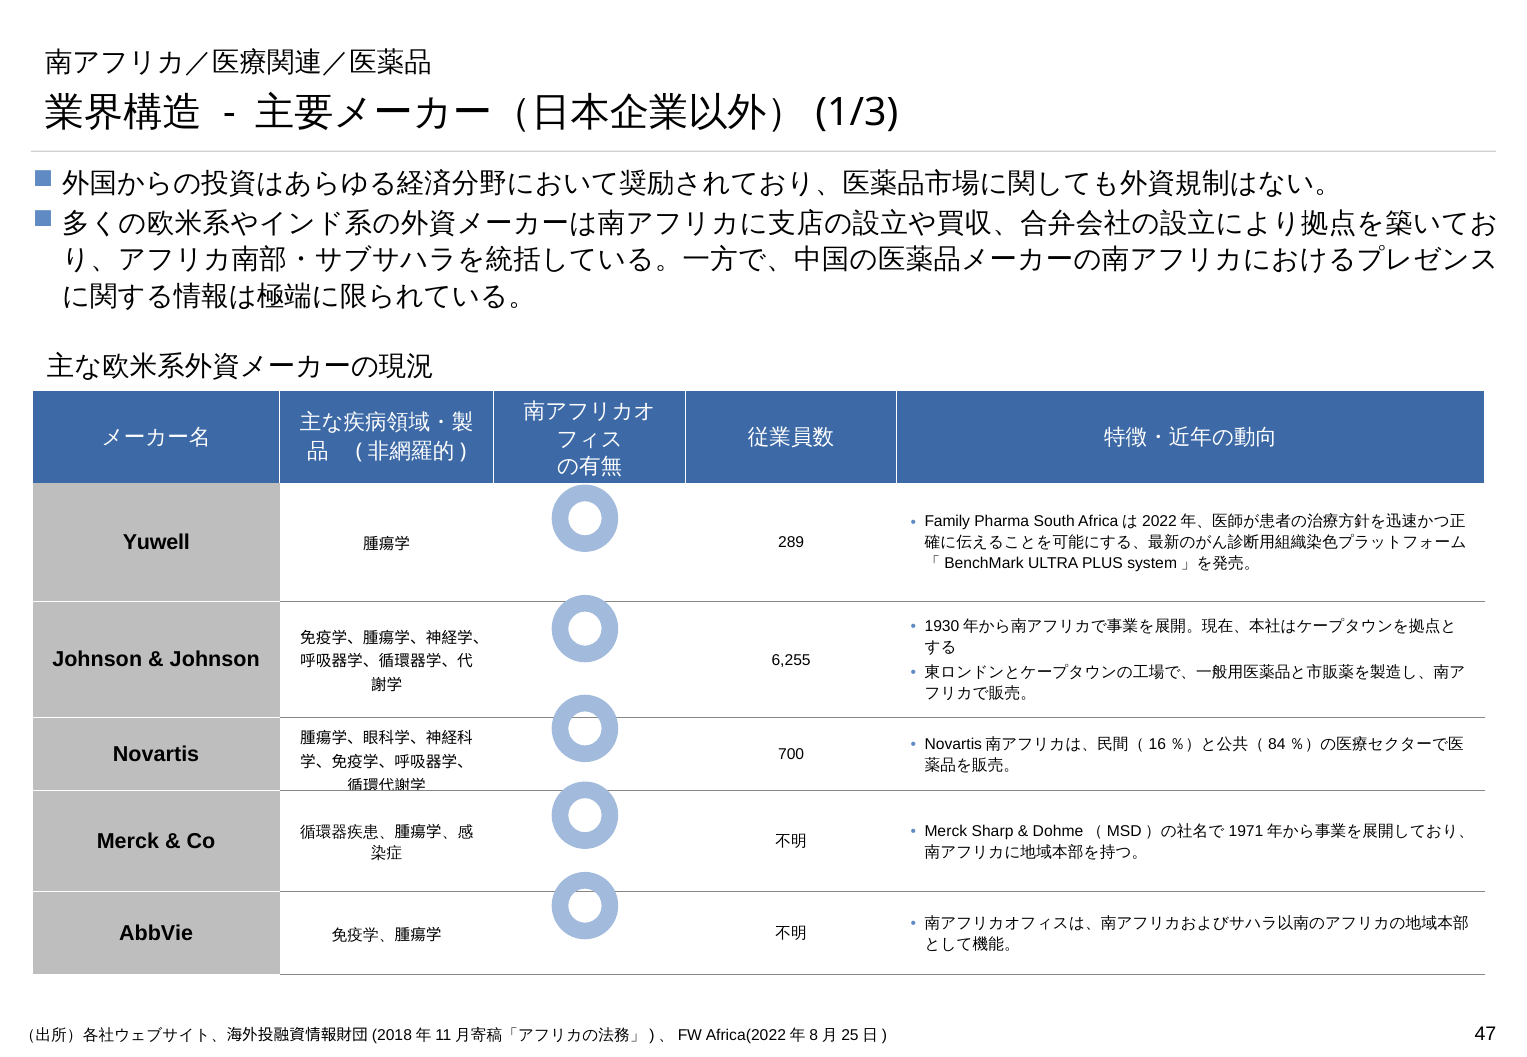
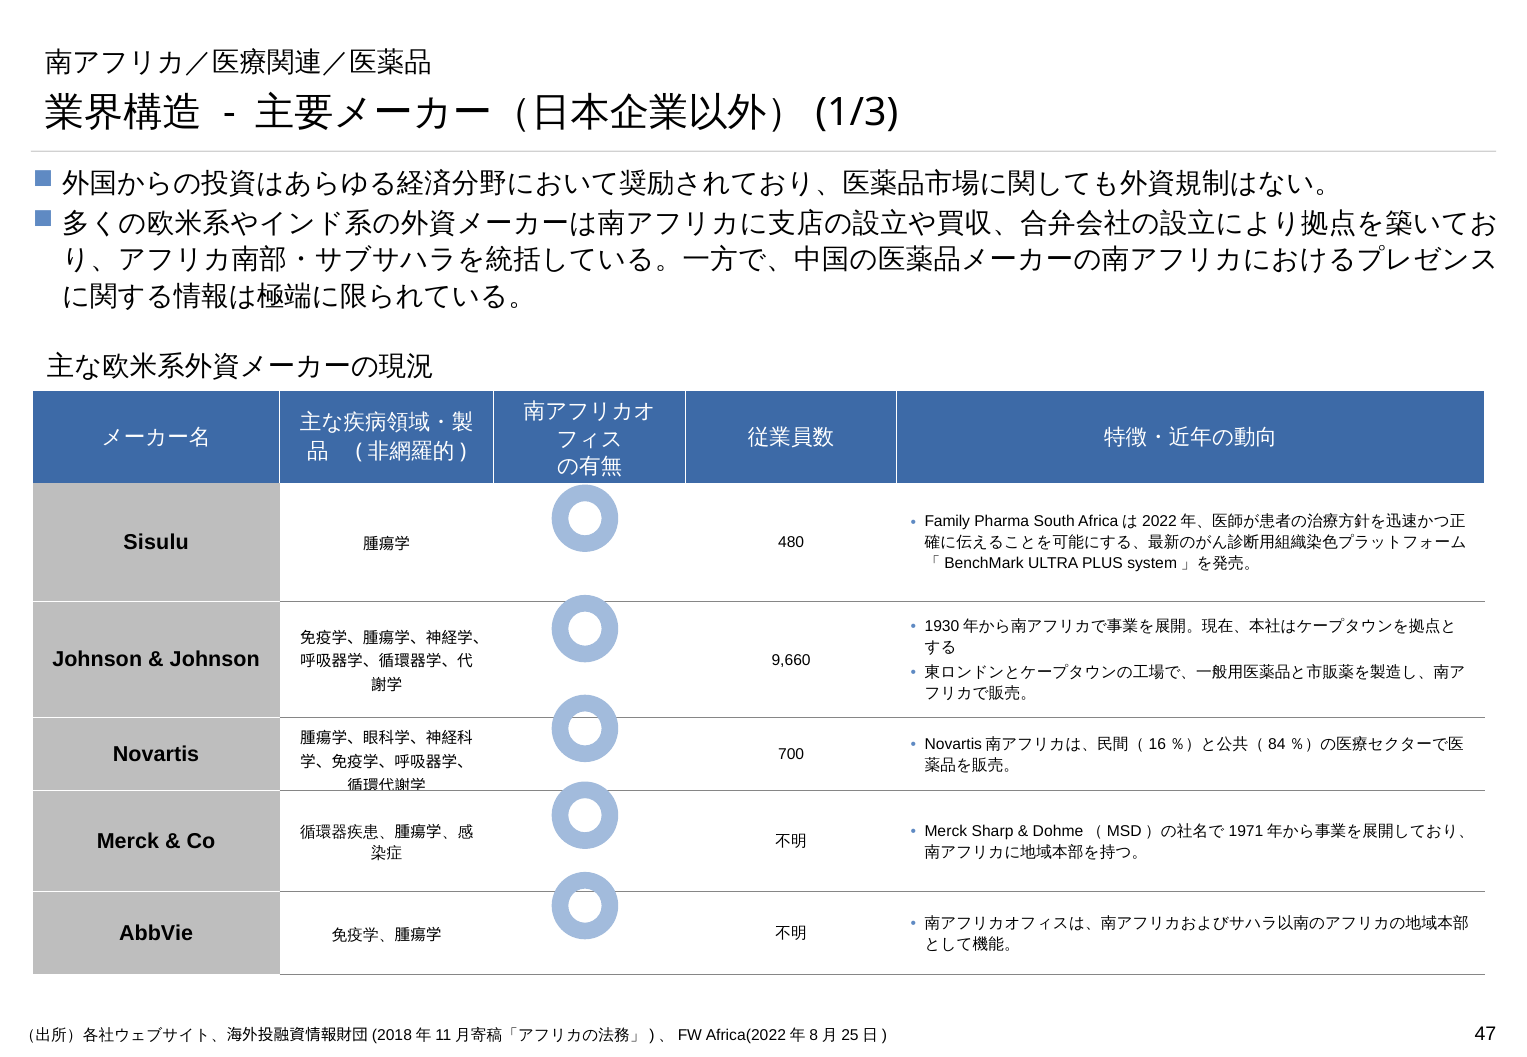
Yuwell: Yuwell -> Sisulu (156, 543)
289: 289 -> 480 (791, 543)
6,255: 6,255 -> 9,660 (791, 660)
